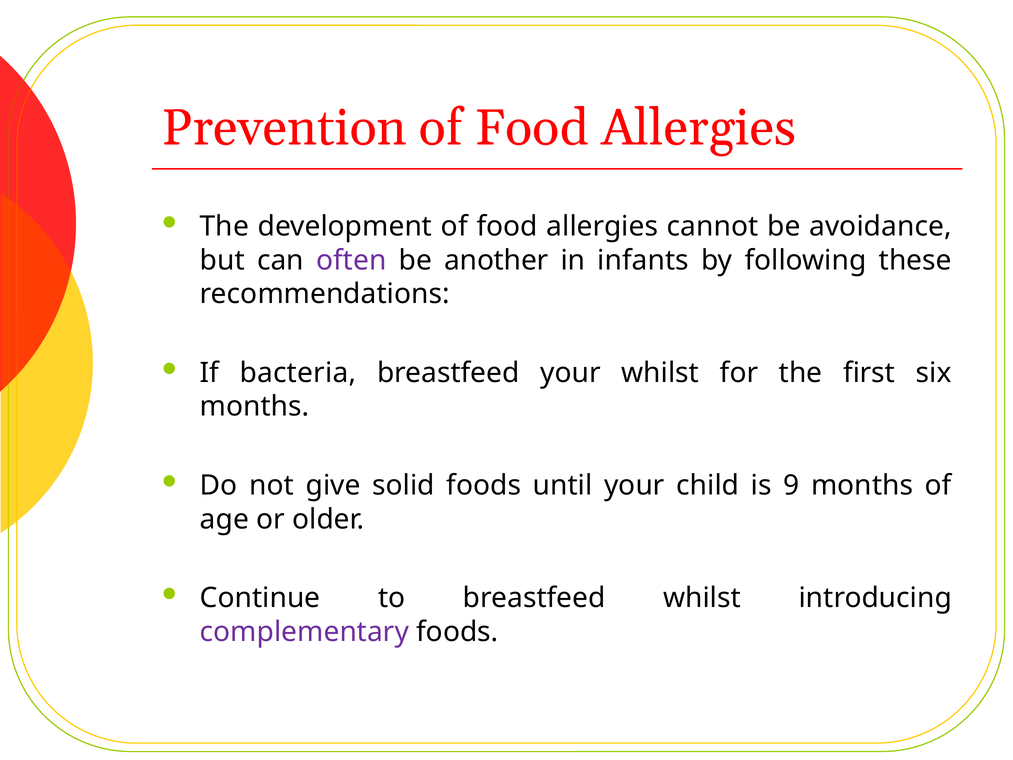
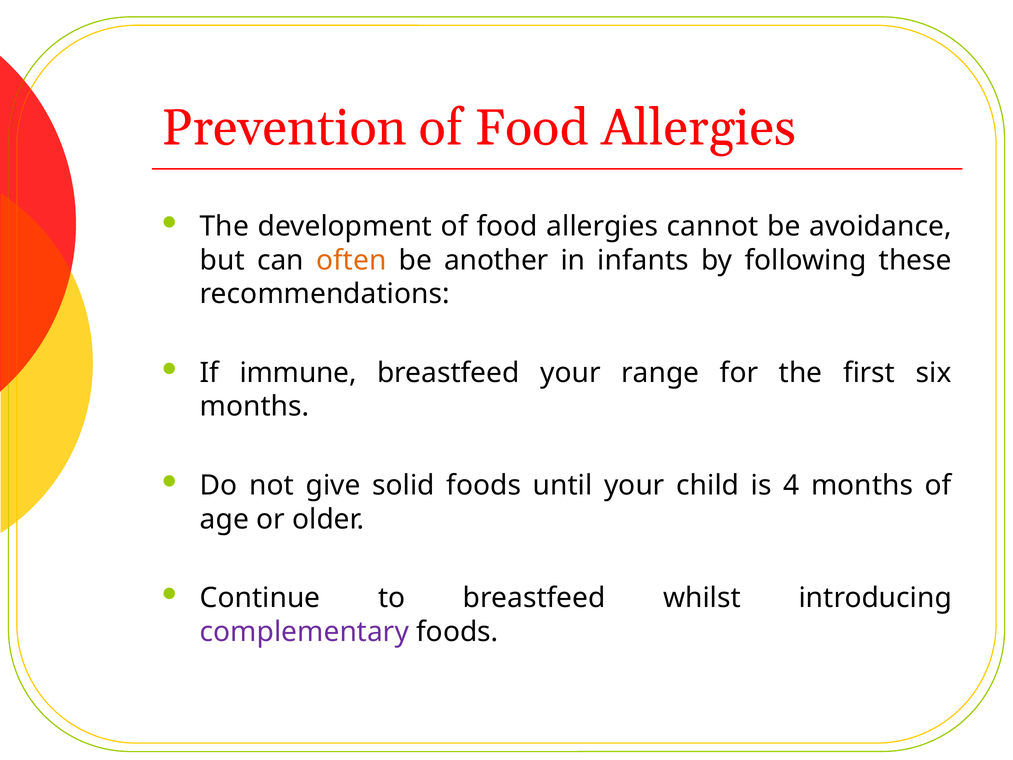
often colour: purple -> orange (351, 260)
bacteria: bacteria -> immune (298, 373)
your whilst: whilst -> range (660, 373)
9: 9 -> 4 (791, 485)
